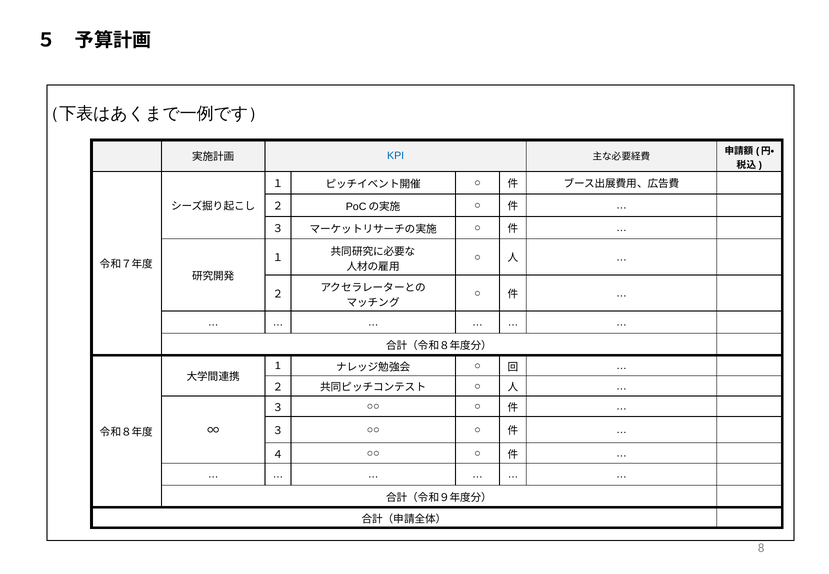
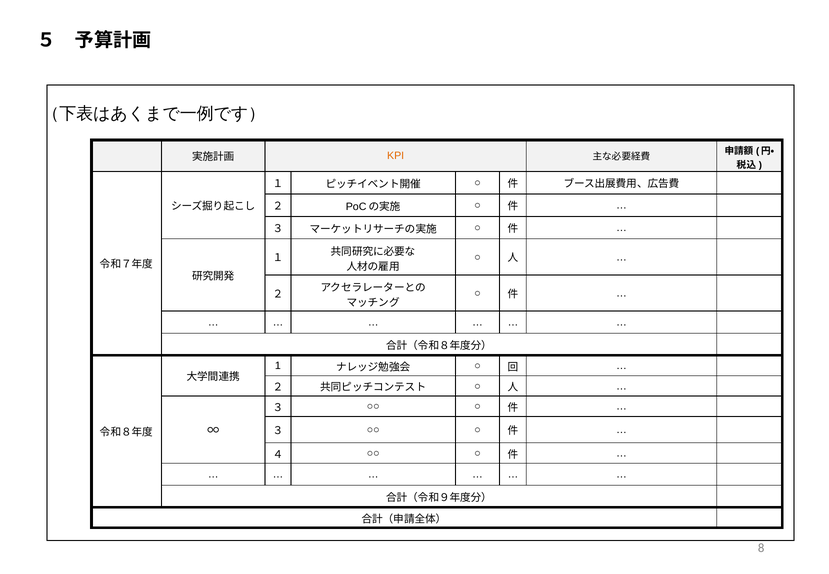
KPI colour: blue -> orange (396, 156)
